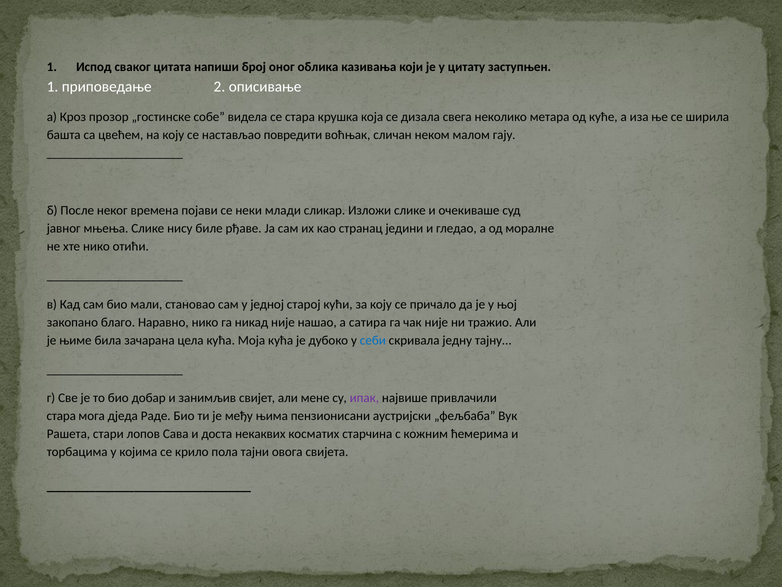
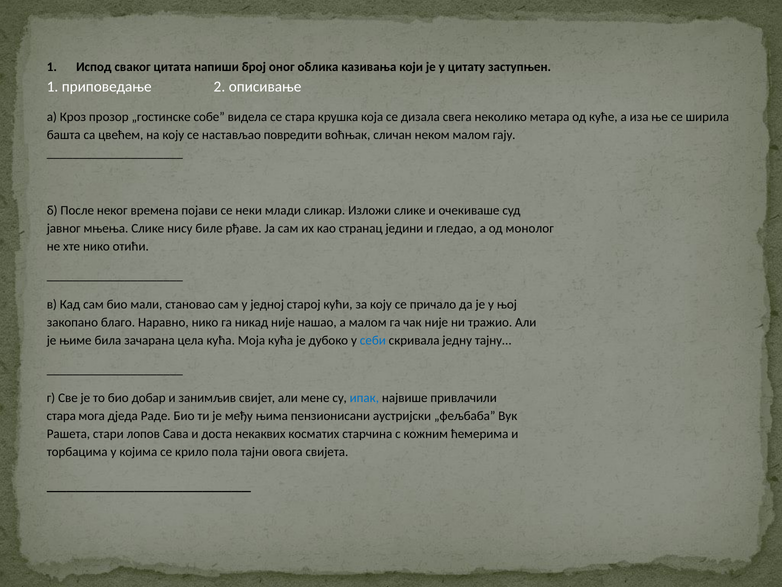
моралне: моралне -> монолог (530, 228)
а сатира: сатира -> малом (368, 322)
ипак colour: purple -> blue (364, 398)
